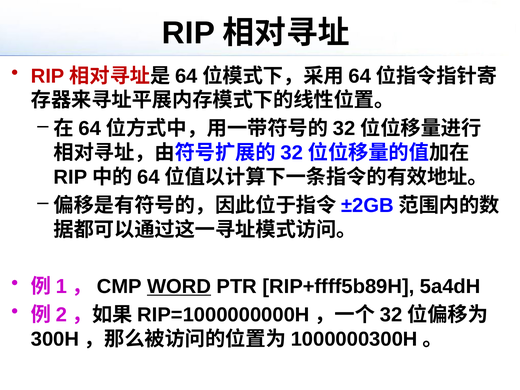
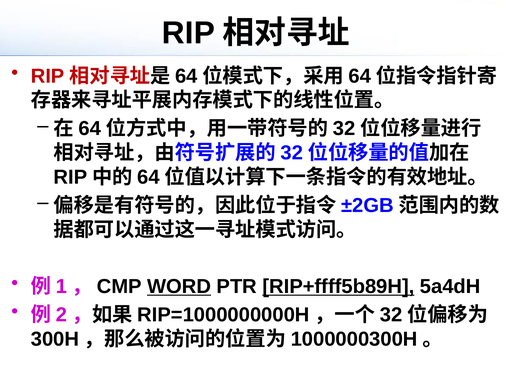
RIP+ffff5b89H underline: none -> present (338, 286)
